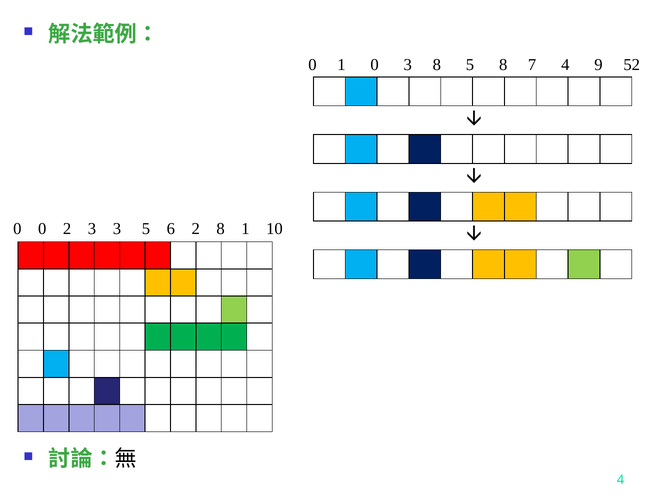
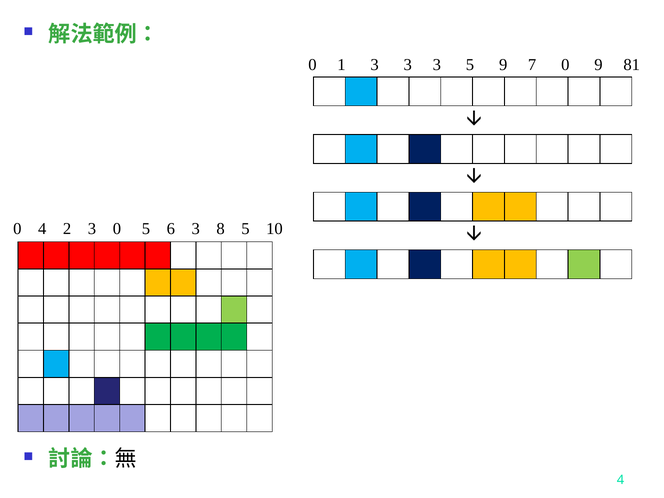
1 0: 0 -> 3 (375, 65)
8: 8 -> 3 (437, 65)
5 8: 8 -> 9 (503, 65)
7 4: 4 -> 0 (565, 65)
52: 52 -> 81 (632, 65)
0 0: 0 -> 4 (42, 229)
3 3: 3 -> 0 (117, 229)
6 2: 2 -> 3 (196, 229)
8 1: 1 -> 5 (245, 229)
